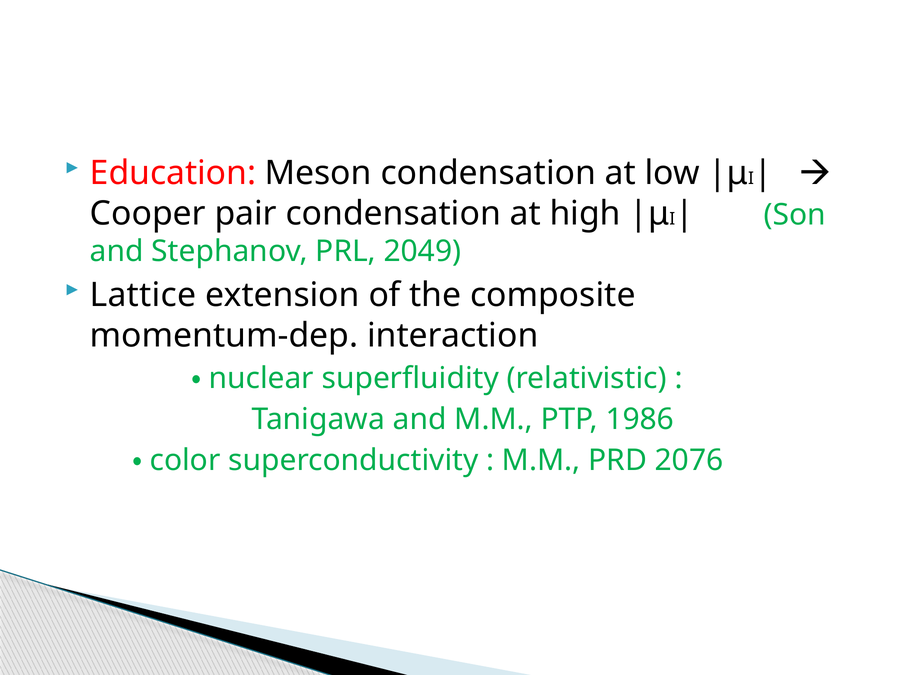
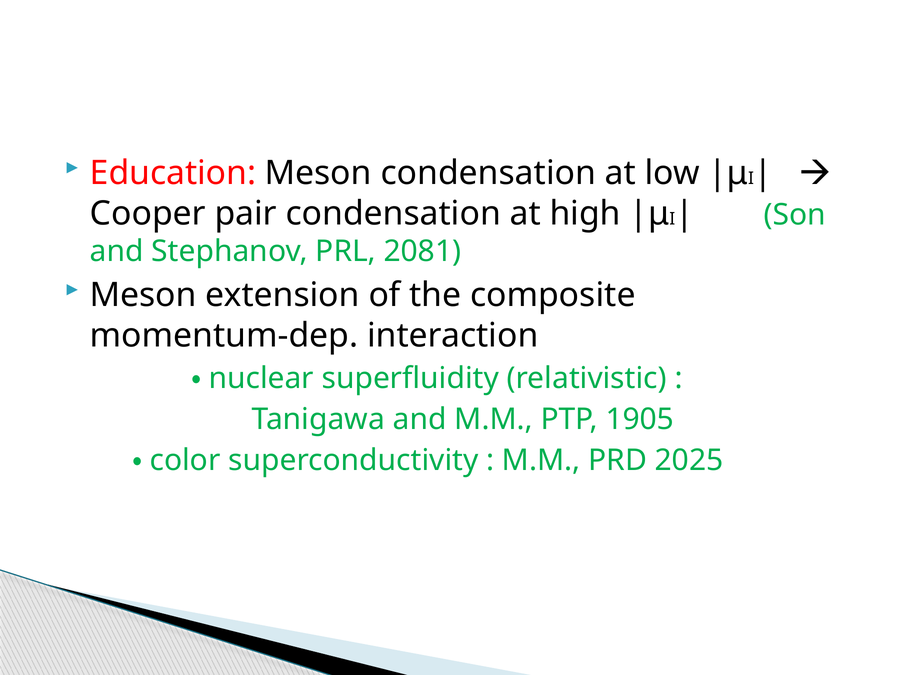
2049: 2049 -> 2081 (422, 251)
Lattice: Lattice -> Meson (143, 295)
1986: 1986 -> 1905 (640, 419)
2076: 2076 -> 2025 (689, 460)
